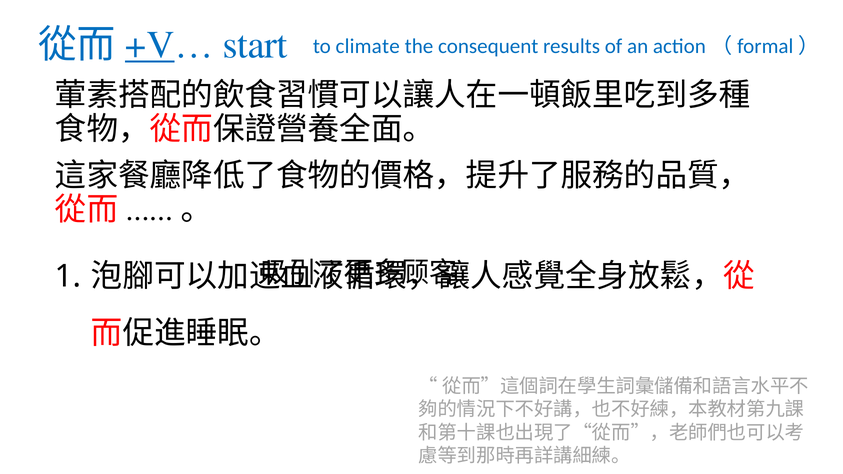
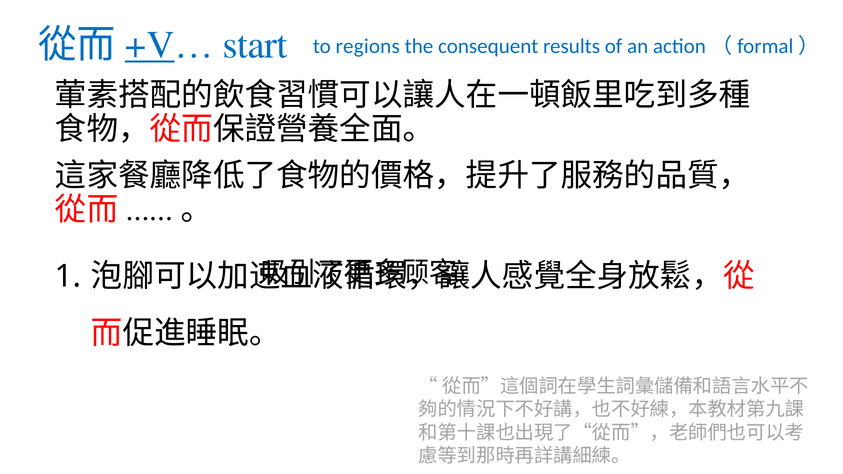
climate: climate -> regions (368, 46)
